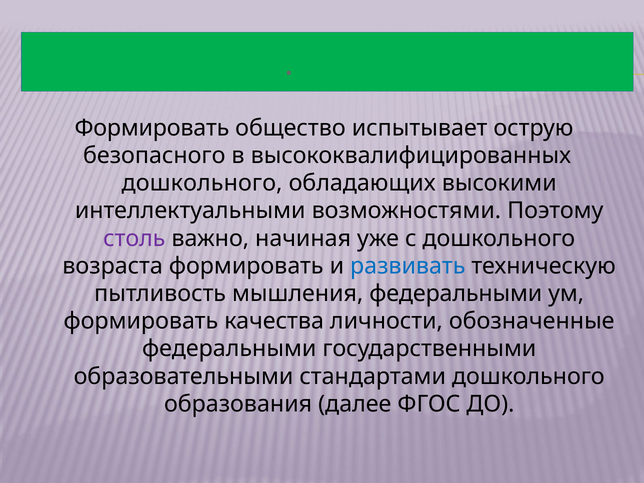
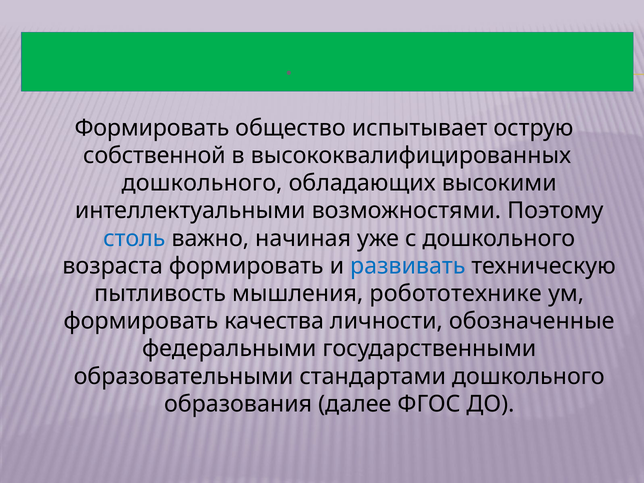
безопасного: безопасного -> собственной (154, 156)
столь colour: purple -> blue (134, 238)
мышления федеральными: федеральными -> робототехнике (456, 294)
